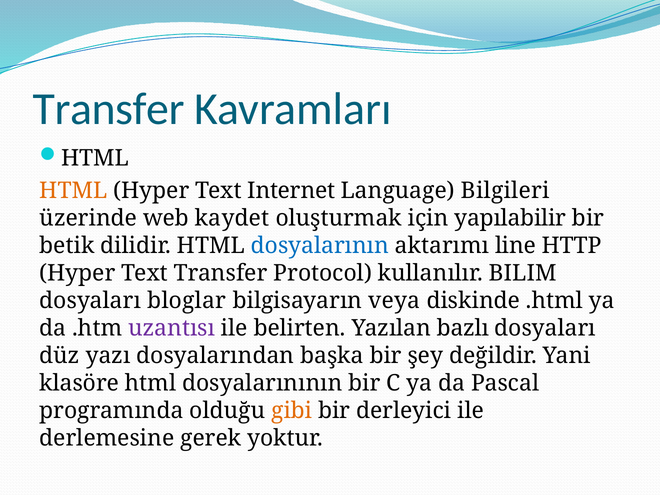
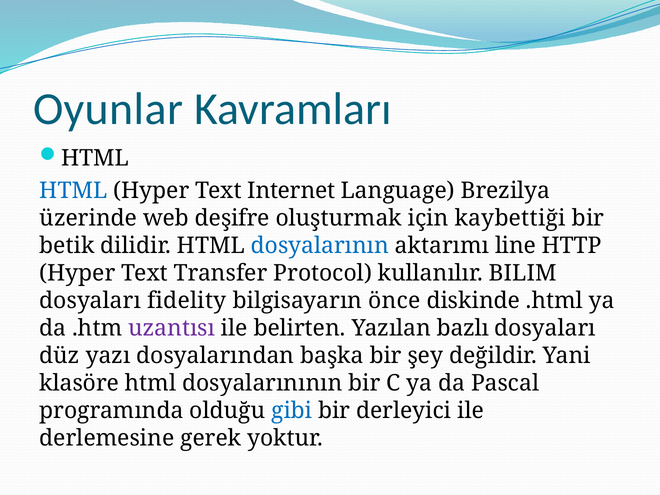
Transfer: Transfer -> Oyunlar (108, 109)
HTML colour: orange -> blue (73, 191)
Bilgileri: Bilgileri -> Brezilya (505, 191)
kaydet: kaydet -> deşifre (232, 218)
yapılabilir: yapılabilir -> kaybettiği (510, 218)
bloglar: bloglar -> fidelity (187, 301)
veya: veya -> önce (394, 301)
gibi colour: orange -> blue (292, 410)
